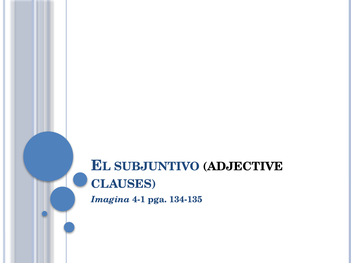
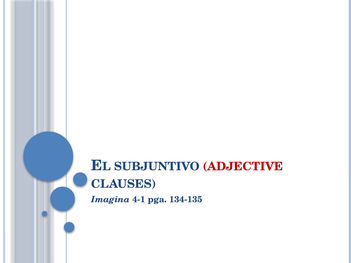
ADJECTIVE colour: black -> red (243, 167)
